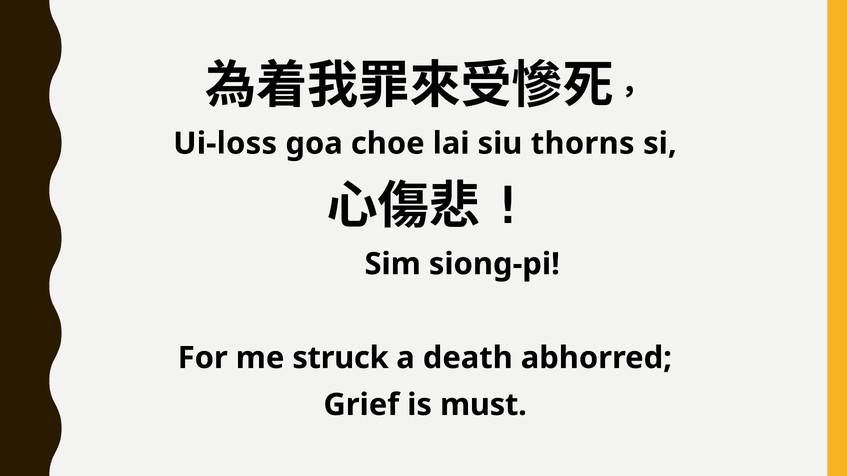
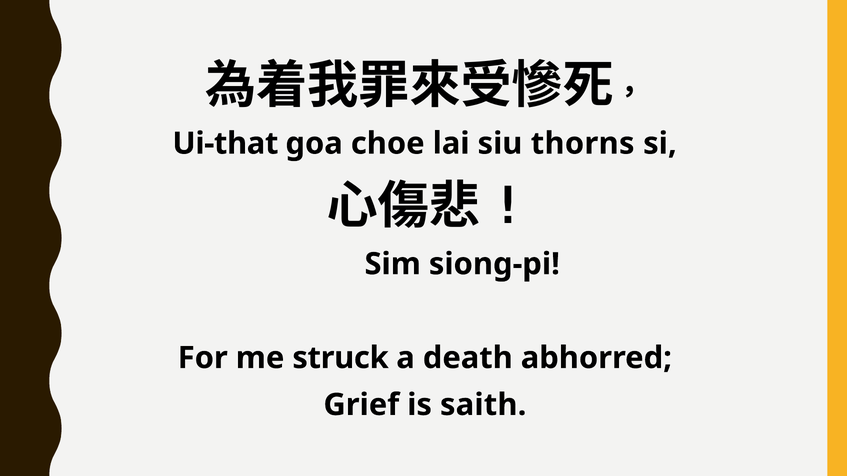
Ui-loss: Ui-loss -> Ui-that (225, 144)
must: must -> saith (483, 405)
